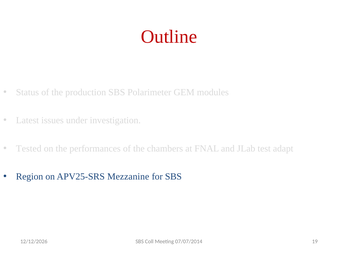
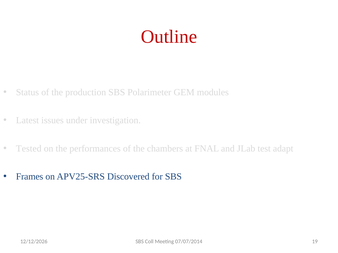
Region: Region -> Frames (30, 177)
Mezzanine: Mezzanine -> Discovered (128, 177)
